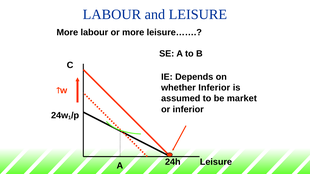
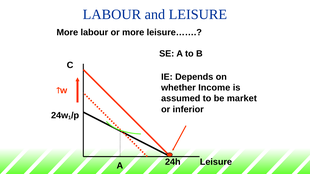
whether Inferior: Inferior -> Income (214, 88)
